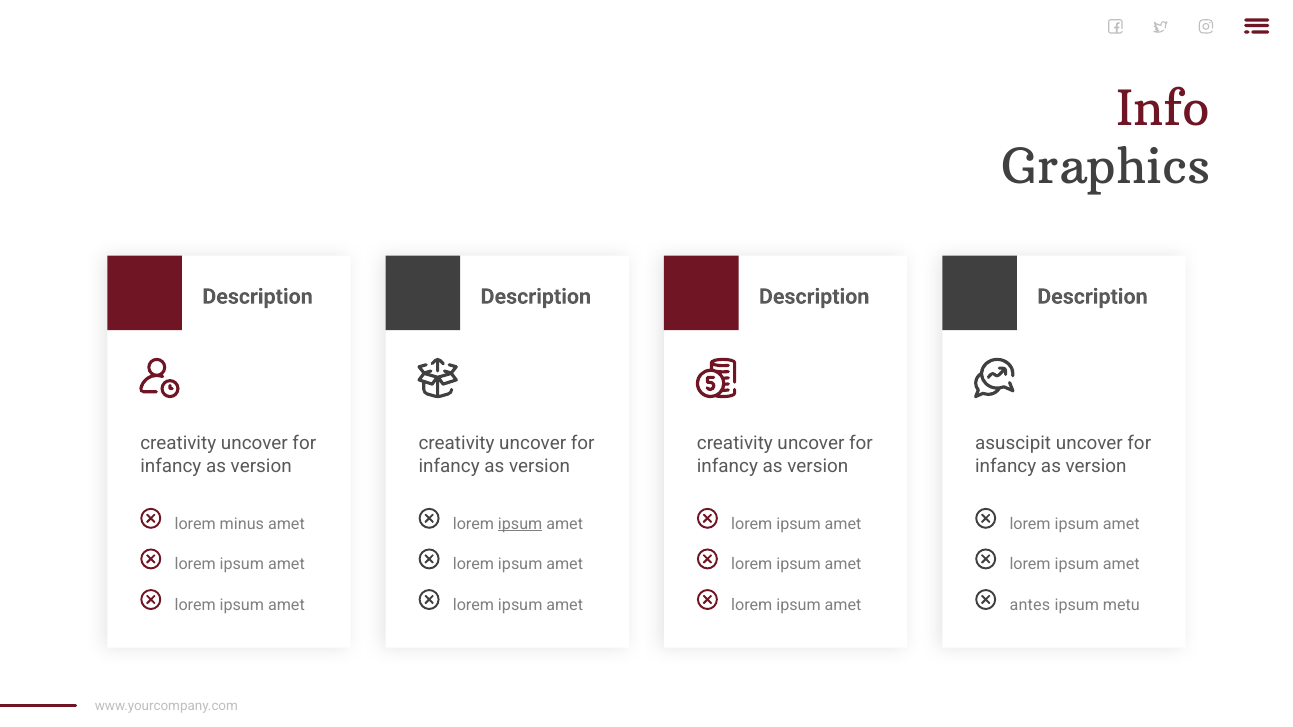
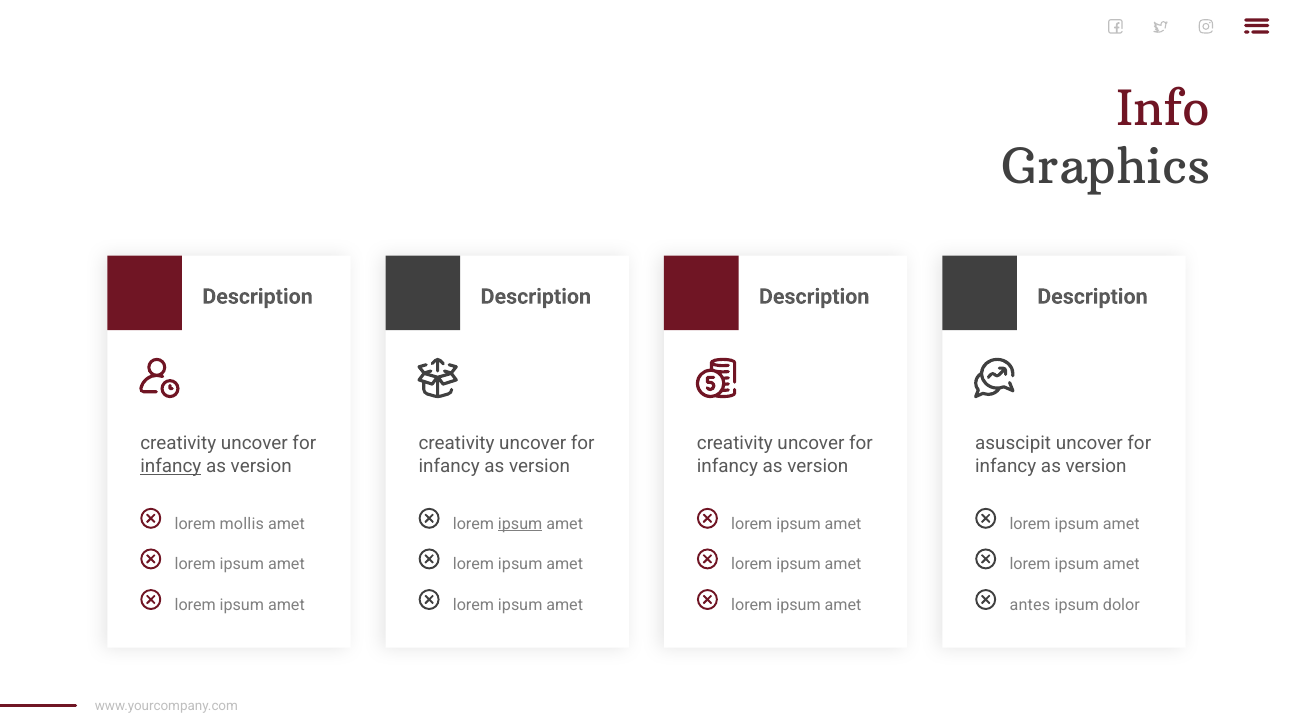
infancy underline: none -> present (171, 466)
minus: minus -> mollis (242, 524)
metu: metu -> dolor (1121, 605)
